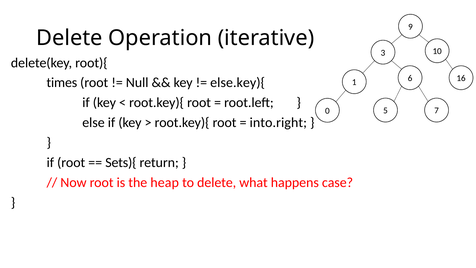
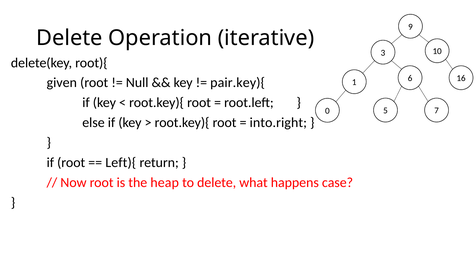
times: times -> given (62, 83)
else.key){: else.key){ -> pair.key){ (238, 83)
Sets){: Sets){ -> Left){ (121, 162)
